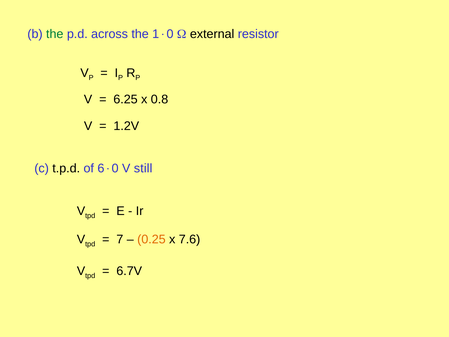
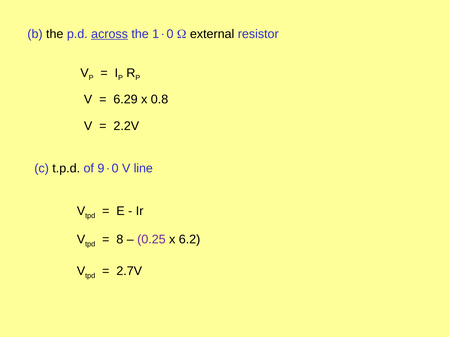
the colour: green -> black (55, 34)
across underline: none -> present (110, 34)
6.25: 6.25 -> 6.29 (126, 99)
1.2V: 1.2V -> 2.2V (126, 126)
6: 6 -> 9 (101, 168)
still: still -> line (143, 168)
7: 7 -> 8 (120, 239)
0.25 colour: orange -> purple (151, 239)
7.6: 7.6 -> 6.2 (190, 239)
6.7V: 6.7V -> 2.7V (129, 271)
